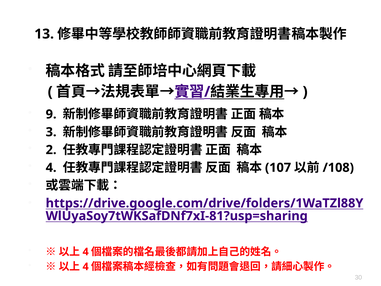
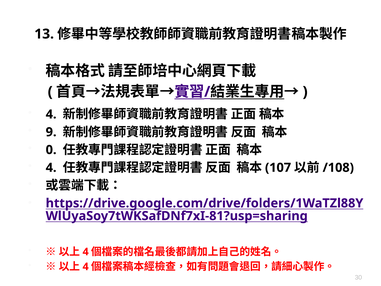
9: 9 -> 4 (51, 114)
3: 3 -> 9 (51, 132)
2: 2 -> 0 (51, 150)
